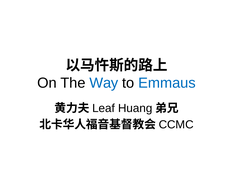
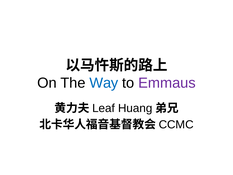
Emmaus colour: blue -> purple (167, 83)
